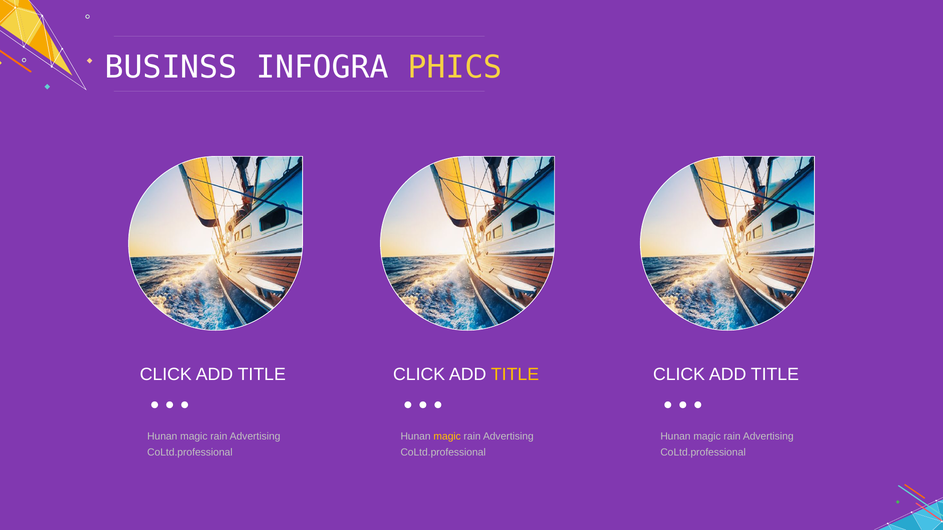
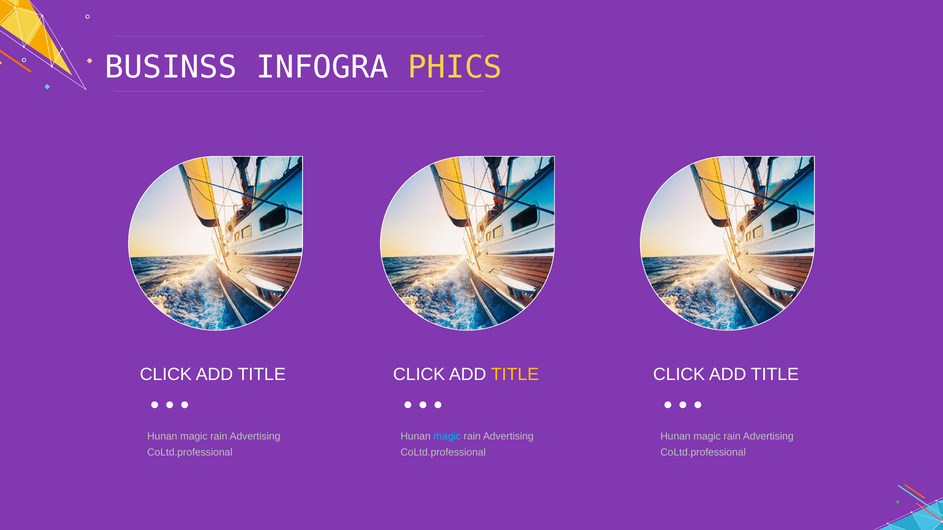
magic colour: yellow -> light blue (447, 437)
